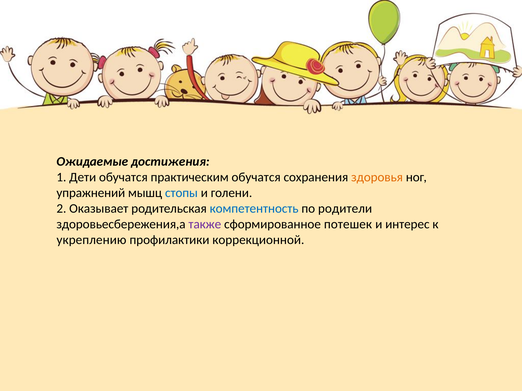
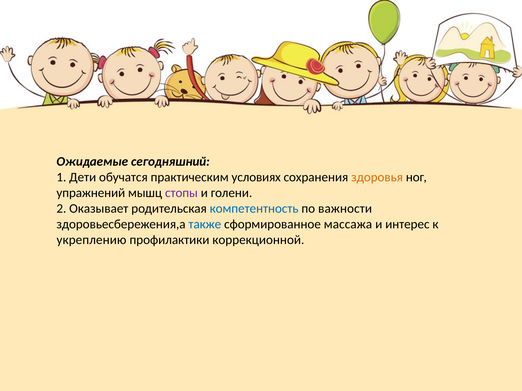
достижения: достижения -> сегодняшний (170, 162)
практическим обучатся: обучатся -> условиях (256, 177)
стопы colour: blue -> purple (181, 193)
родители: родители -> важности (345, 209)
также colour: purple -> blue (205, 224)
потешек: потешек -> массажа (348, 224)
